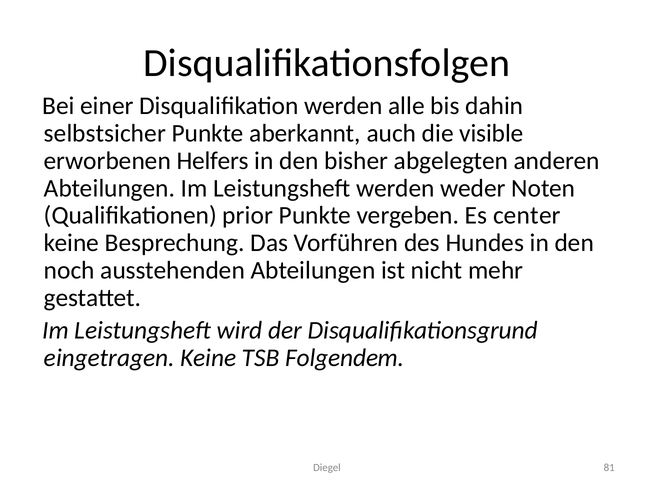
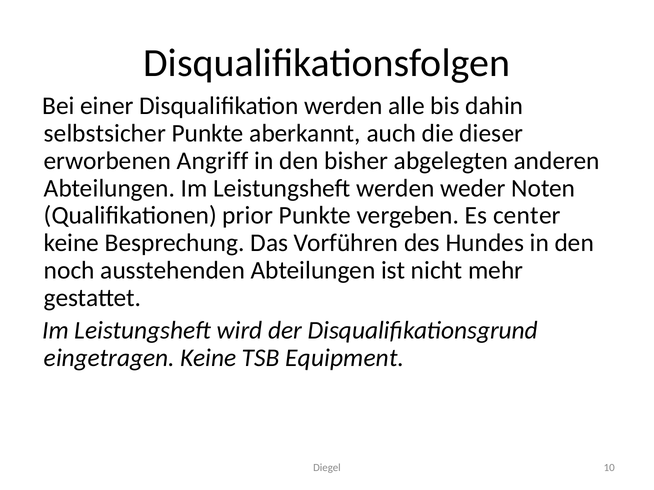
visible: visible -> dieser (491, 133)
Helfers: Helfers -> Angriff (213, 161)
Folgendem: Folgendem -> Equipment (345, 358)
81: 81 -> 10 (609, 468)
